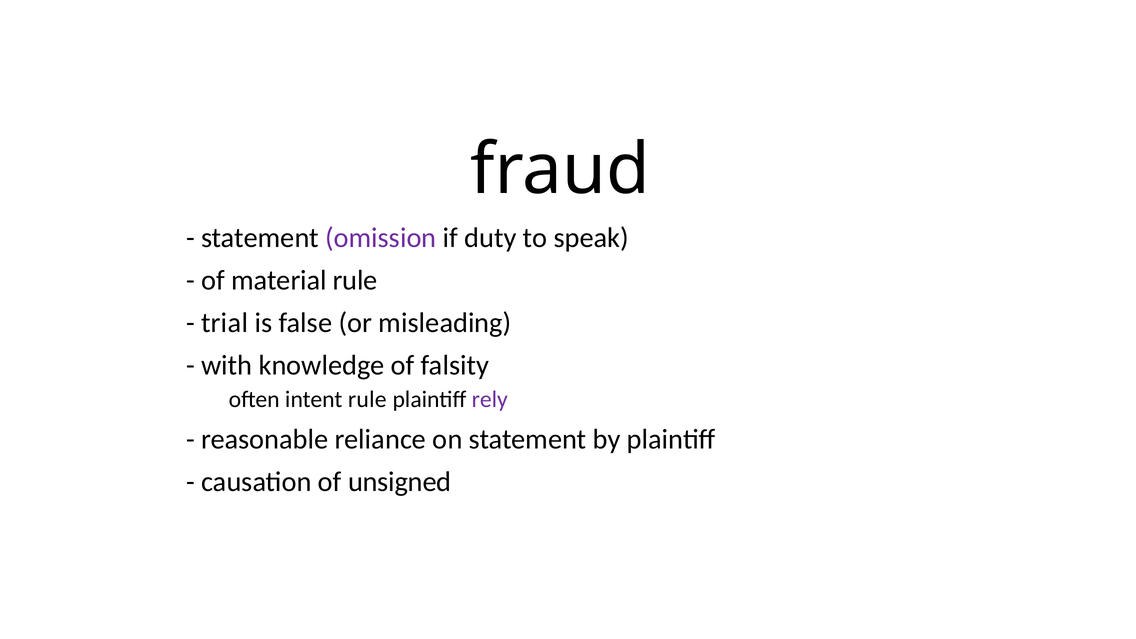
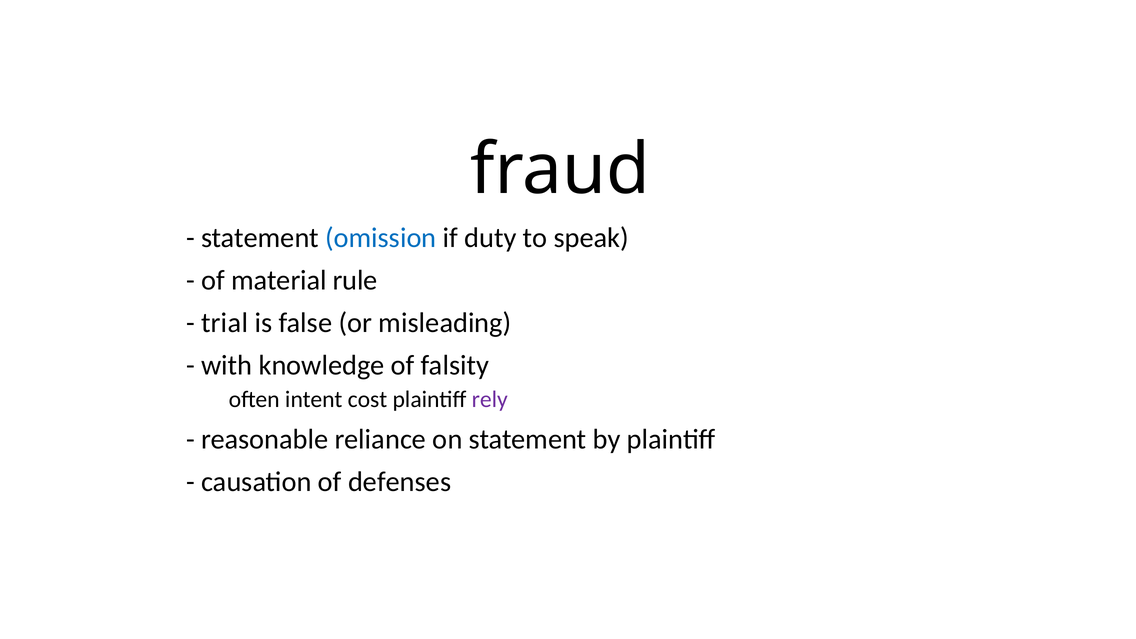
omission colour: purple -> blue (381, 238)
intent rule: rule -> cost (367, 399)
unsigned: unsigned -> defenses (400, 482)
